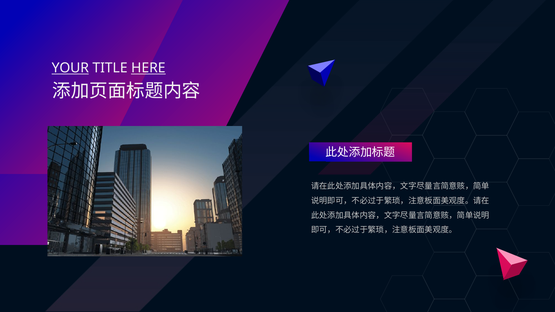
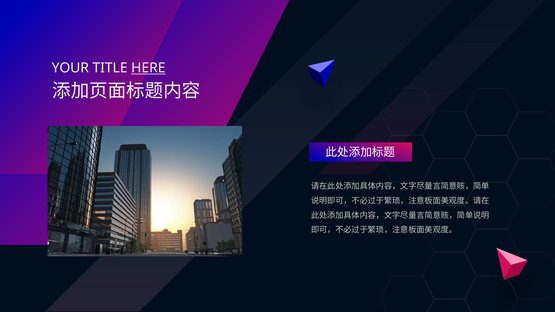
YOUR underline: present -> none (70, 68)
